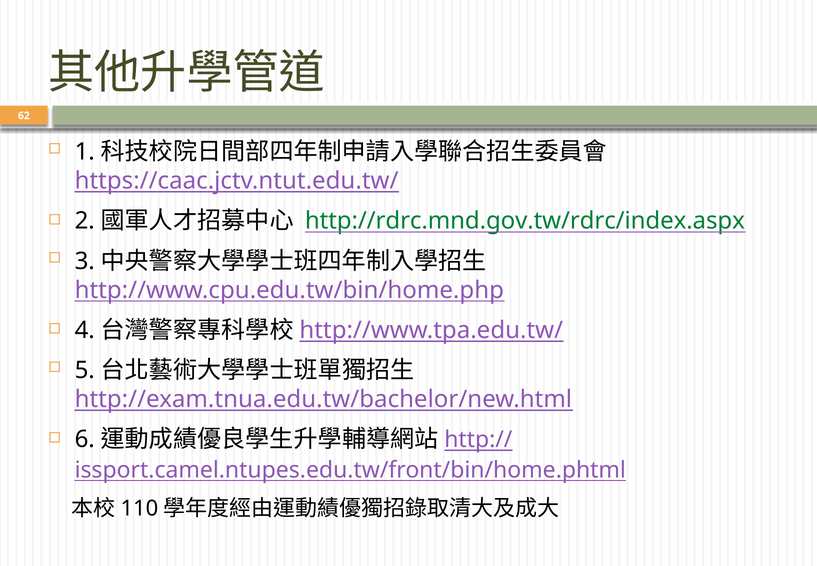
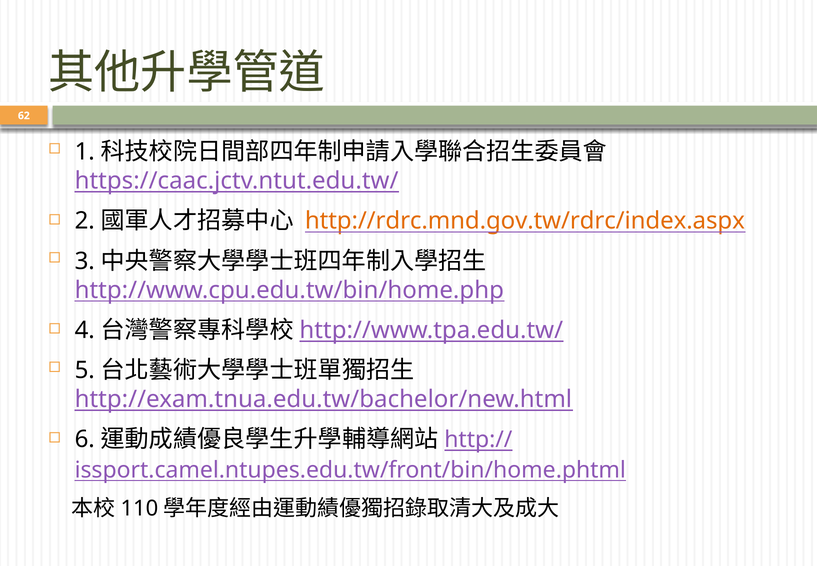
http://rdrc.mnd.gov.tw/rdrc/index.aspx colour: green -> orange (525, 221)
